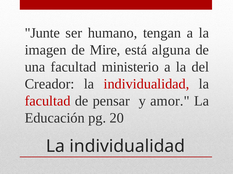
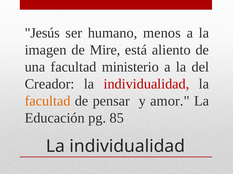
Junte: Junte -> Jesús (42, 33)
tengan: tengan -> menos (162, 33)
alguna: alguna -> aliento (171, 50)
facultad colour: red -> orange (48, 101)
20: 20 -> 85 (117, 118)
